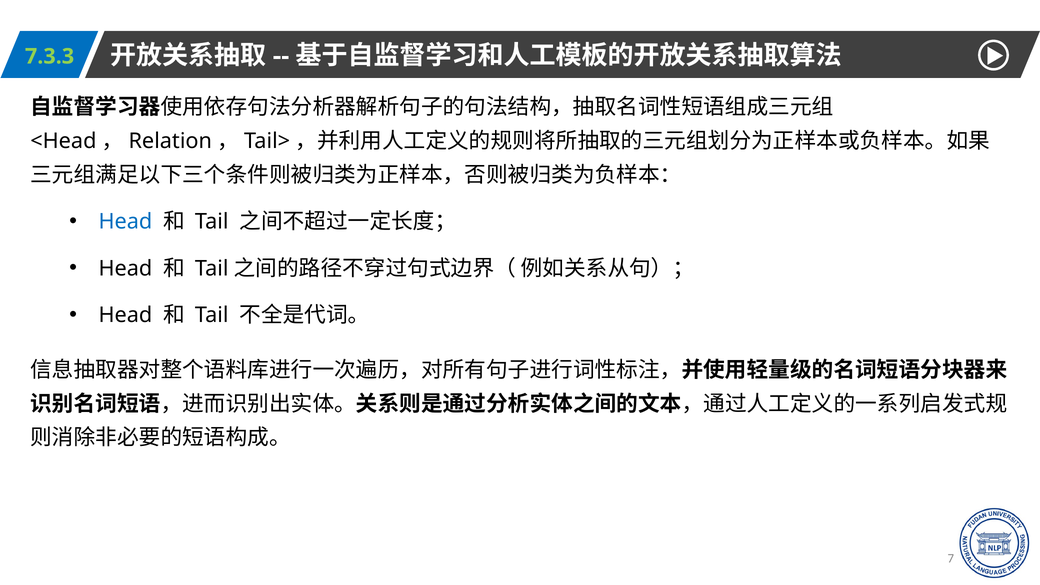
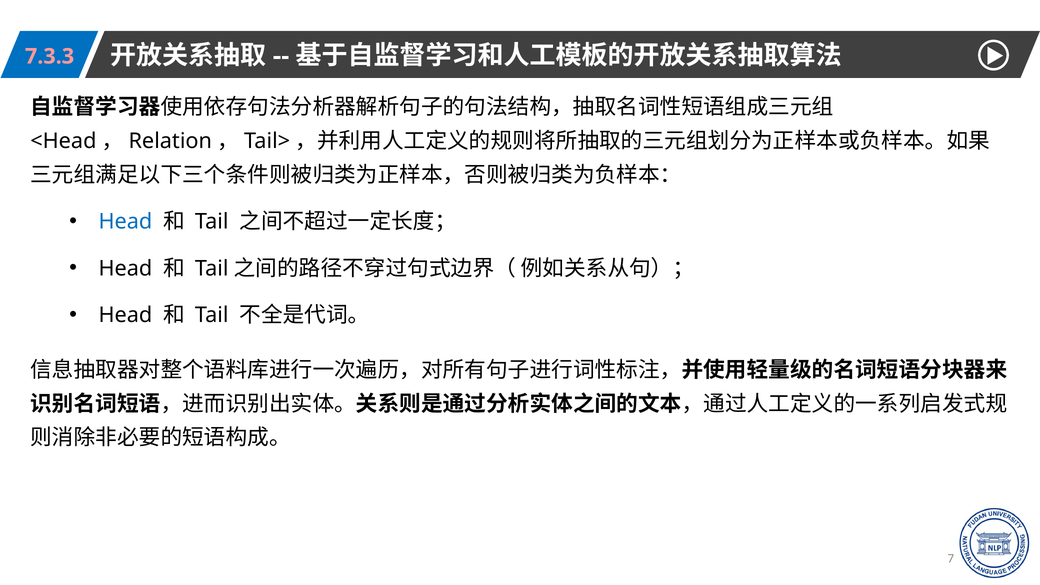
7.3.3 colour: light green -> pink (50, 56)
